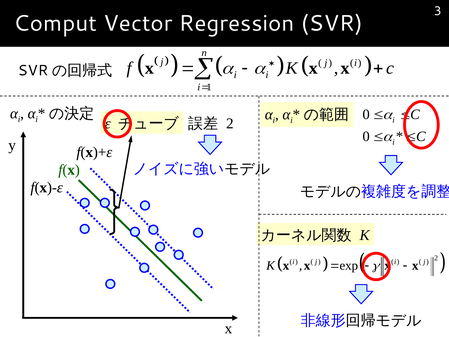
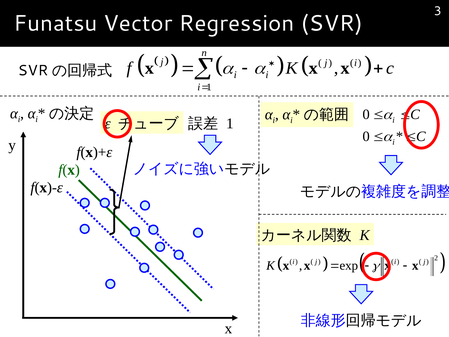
Comput: Comput -> Funatsu (55, 23)
2: 2 -> 1 (230, 123)
